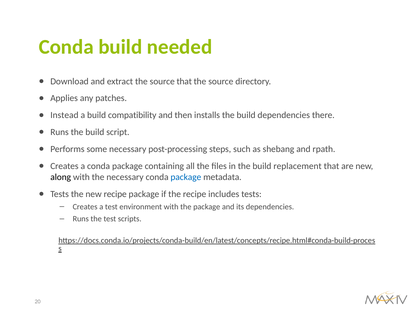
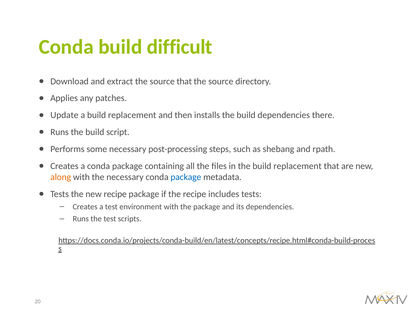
needed: needed -> difficult (180, 47)
Instead: Instead -> Update (64, 115)
a build compatibility: compatibility -> replacement (132, 115)
along colour: black -> orange (61, 177)
